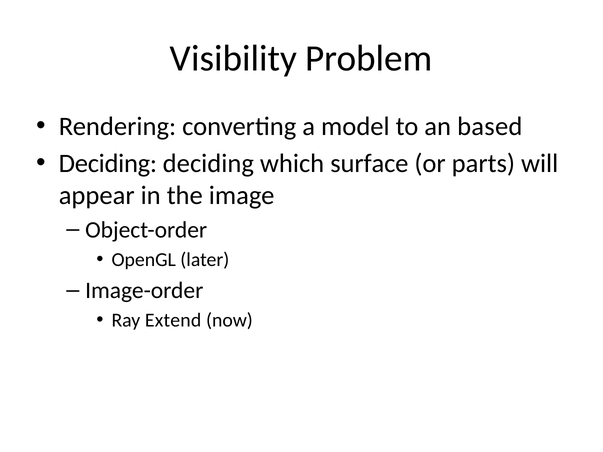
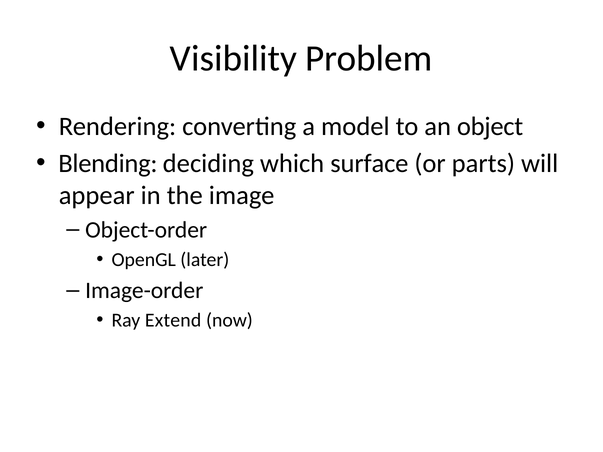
based: based -> object (490, 126)
Deciding: Deciding -> Blending (108, 164)
